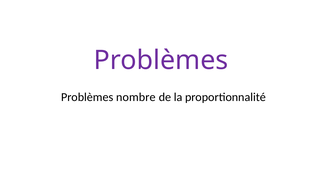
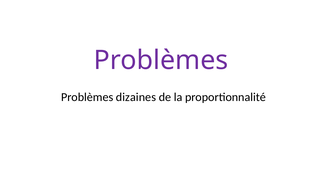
nombre: nombre -> dizaines (136, 97)
